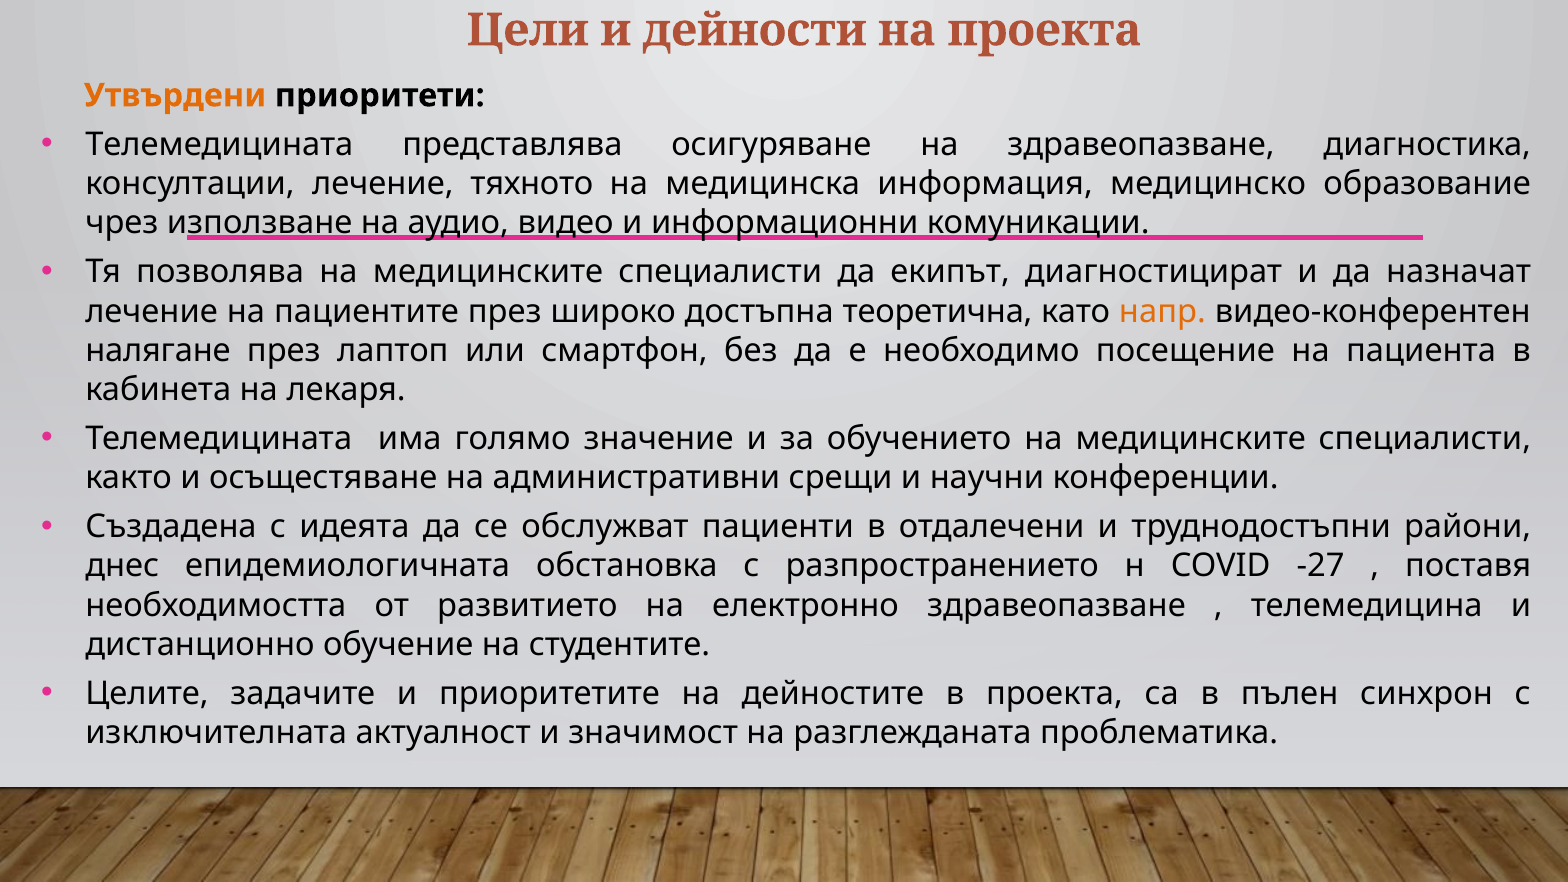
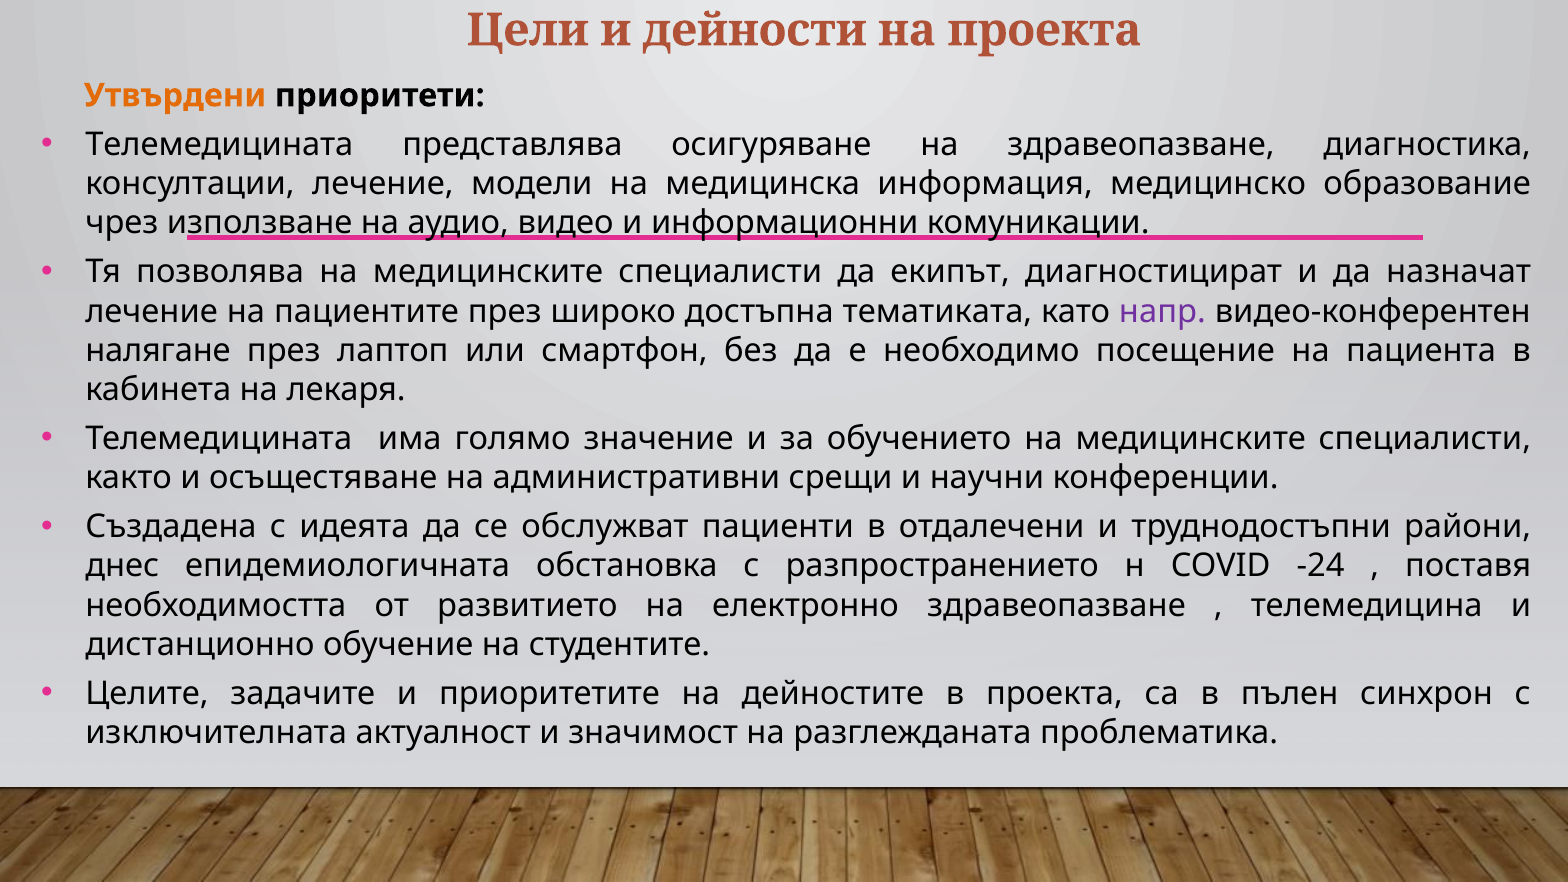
тяхното: тяхното -> модели (532, 184)
теоретична: теоретична -> тематиката (937, 311)
напр colour: orange -> purple (1162, 311)
-27: -27 -> -24 (1321, 566)
